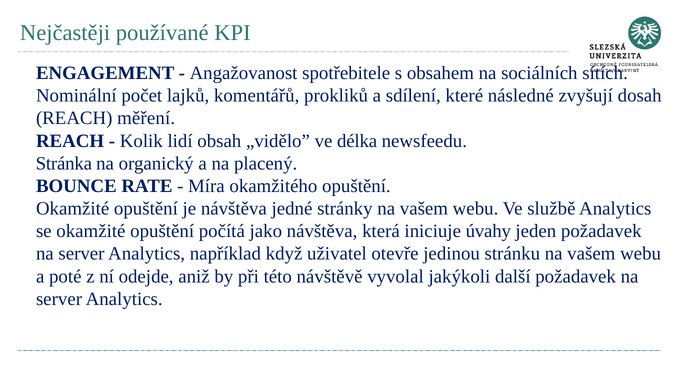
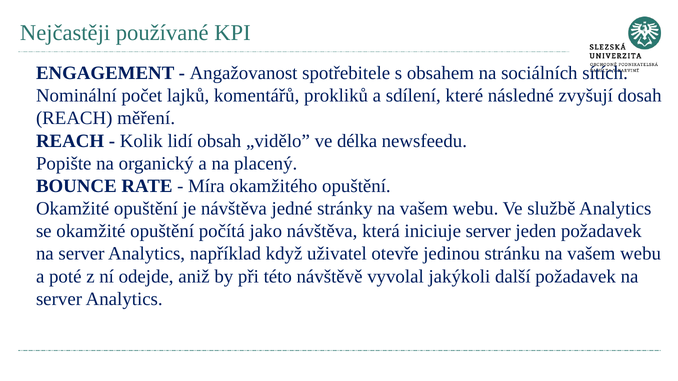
Stránka: Stránka -> Popište (64, 164)
iniciuje úvahy: úvahy -> server (488, 231)
